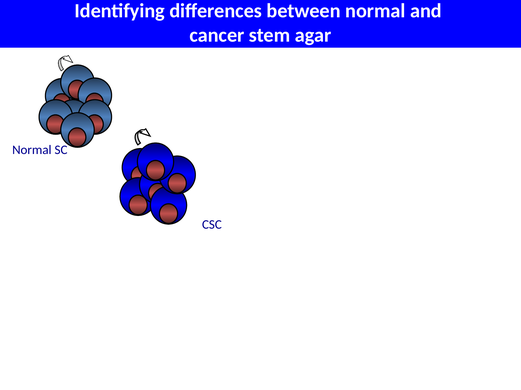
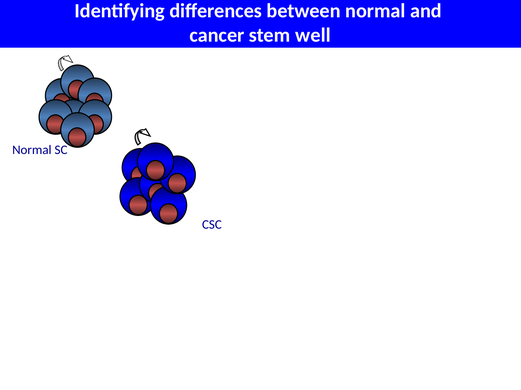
agar: agar -> well (313, 35)
